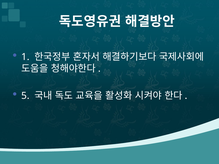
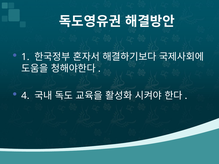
5: 5 -> 4 (25, 96)
